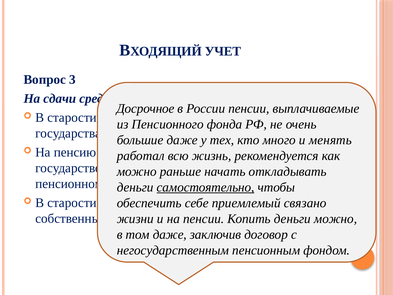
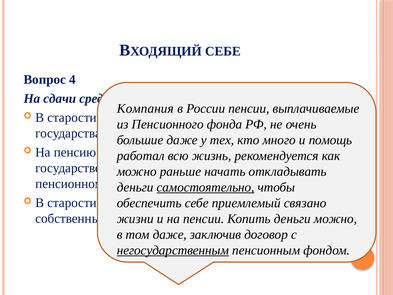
УЧЕТ: УЧЕТ -> СЕБЕ (223, 51)
3: 3 -> 4 (73, 79)
Досрочное: Досрочное -> Компания (145, 109)
и менять: менять -> помощь (330, 140)
негосударственным underline: none -> present (173, 250)
